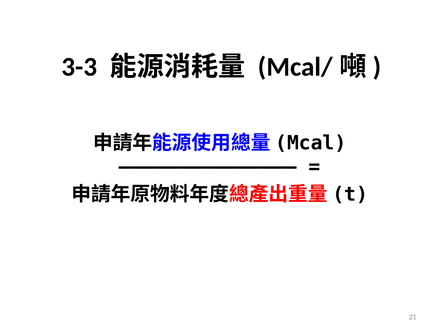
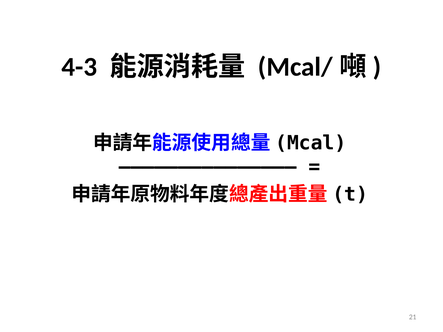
3-3: 3-3 -> 4-3 (79, 67)
